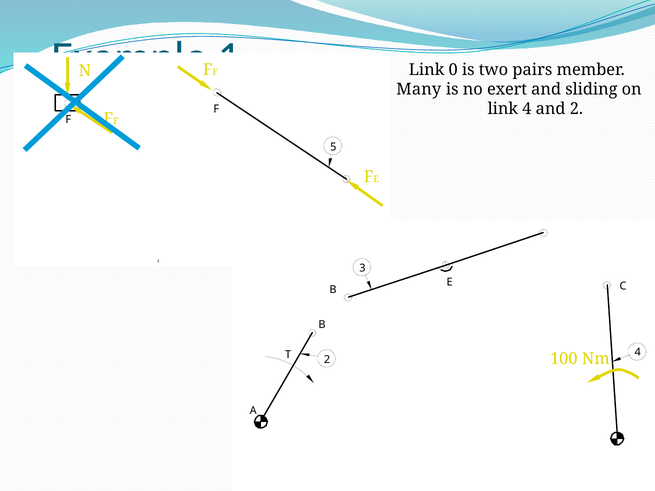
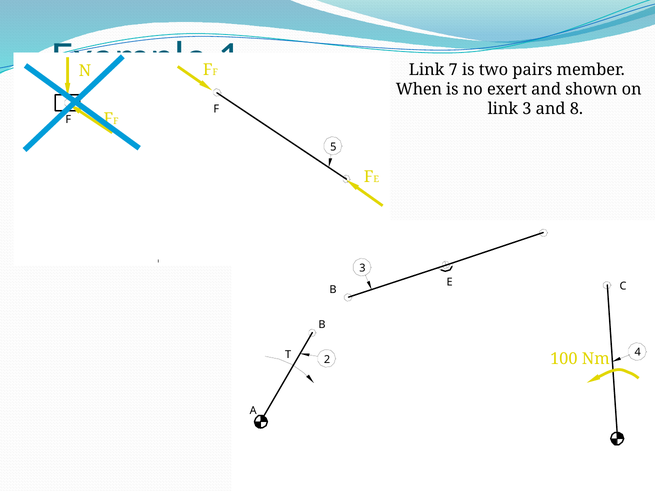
0: 0 -> 7 (453, 70)
Many: Many -> When (419, 89)
sliding: sliding -> shown (591, 89)
link 4: 4 -> 3 (527, 109)
and 2: 2 -> 8 (576, 109)
